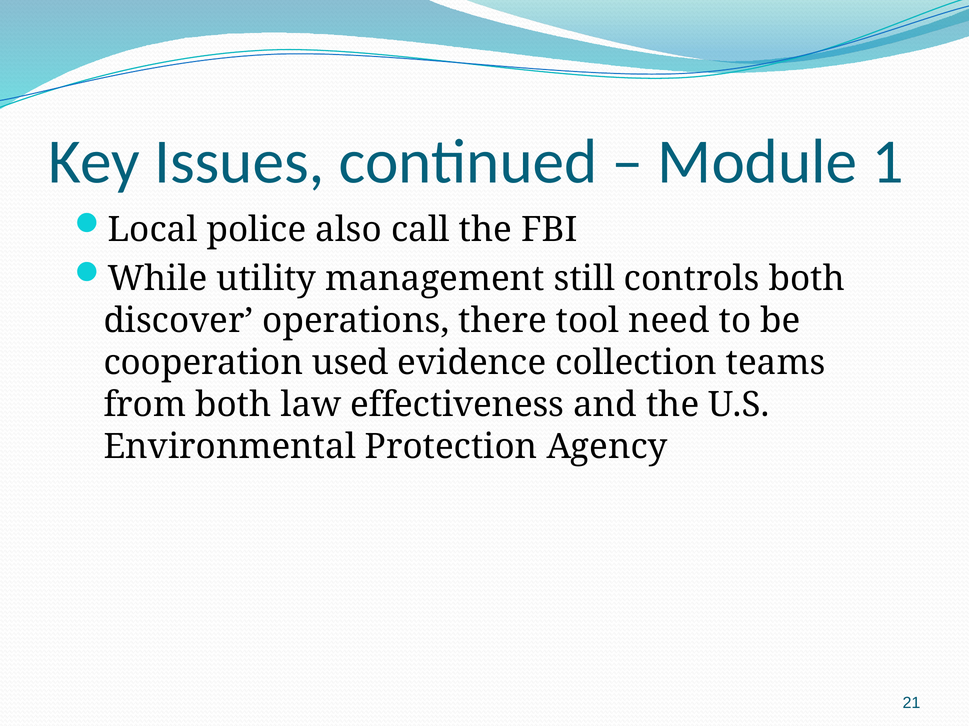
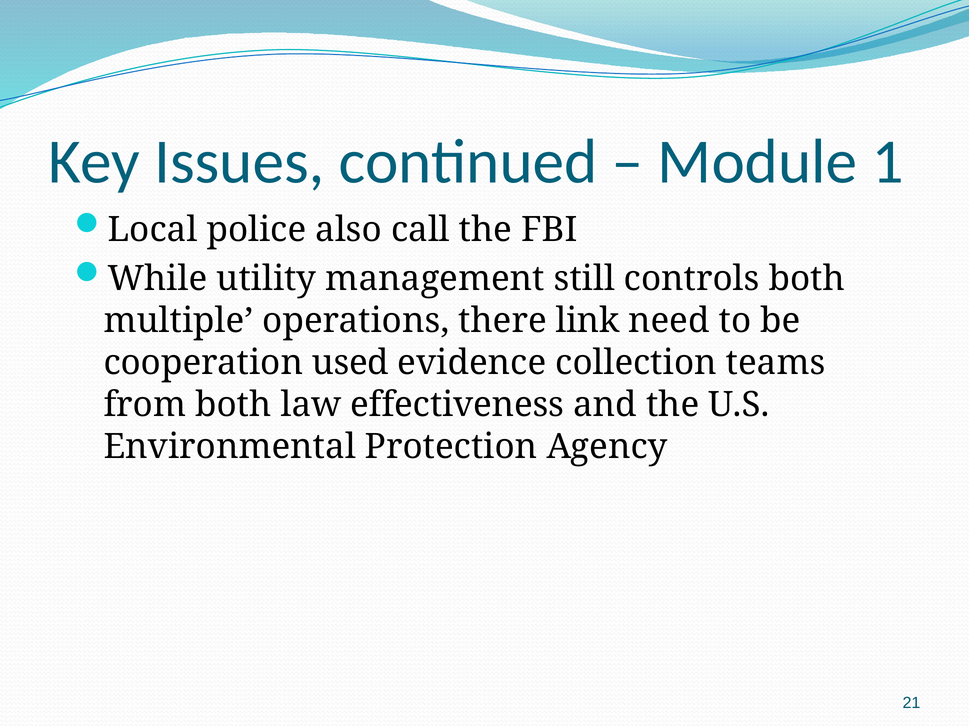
discover: discover -> multiple (178, 321)
tool: tool -> link (588, 321)
